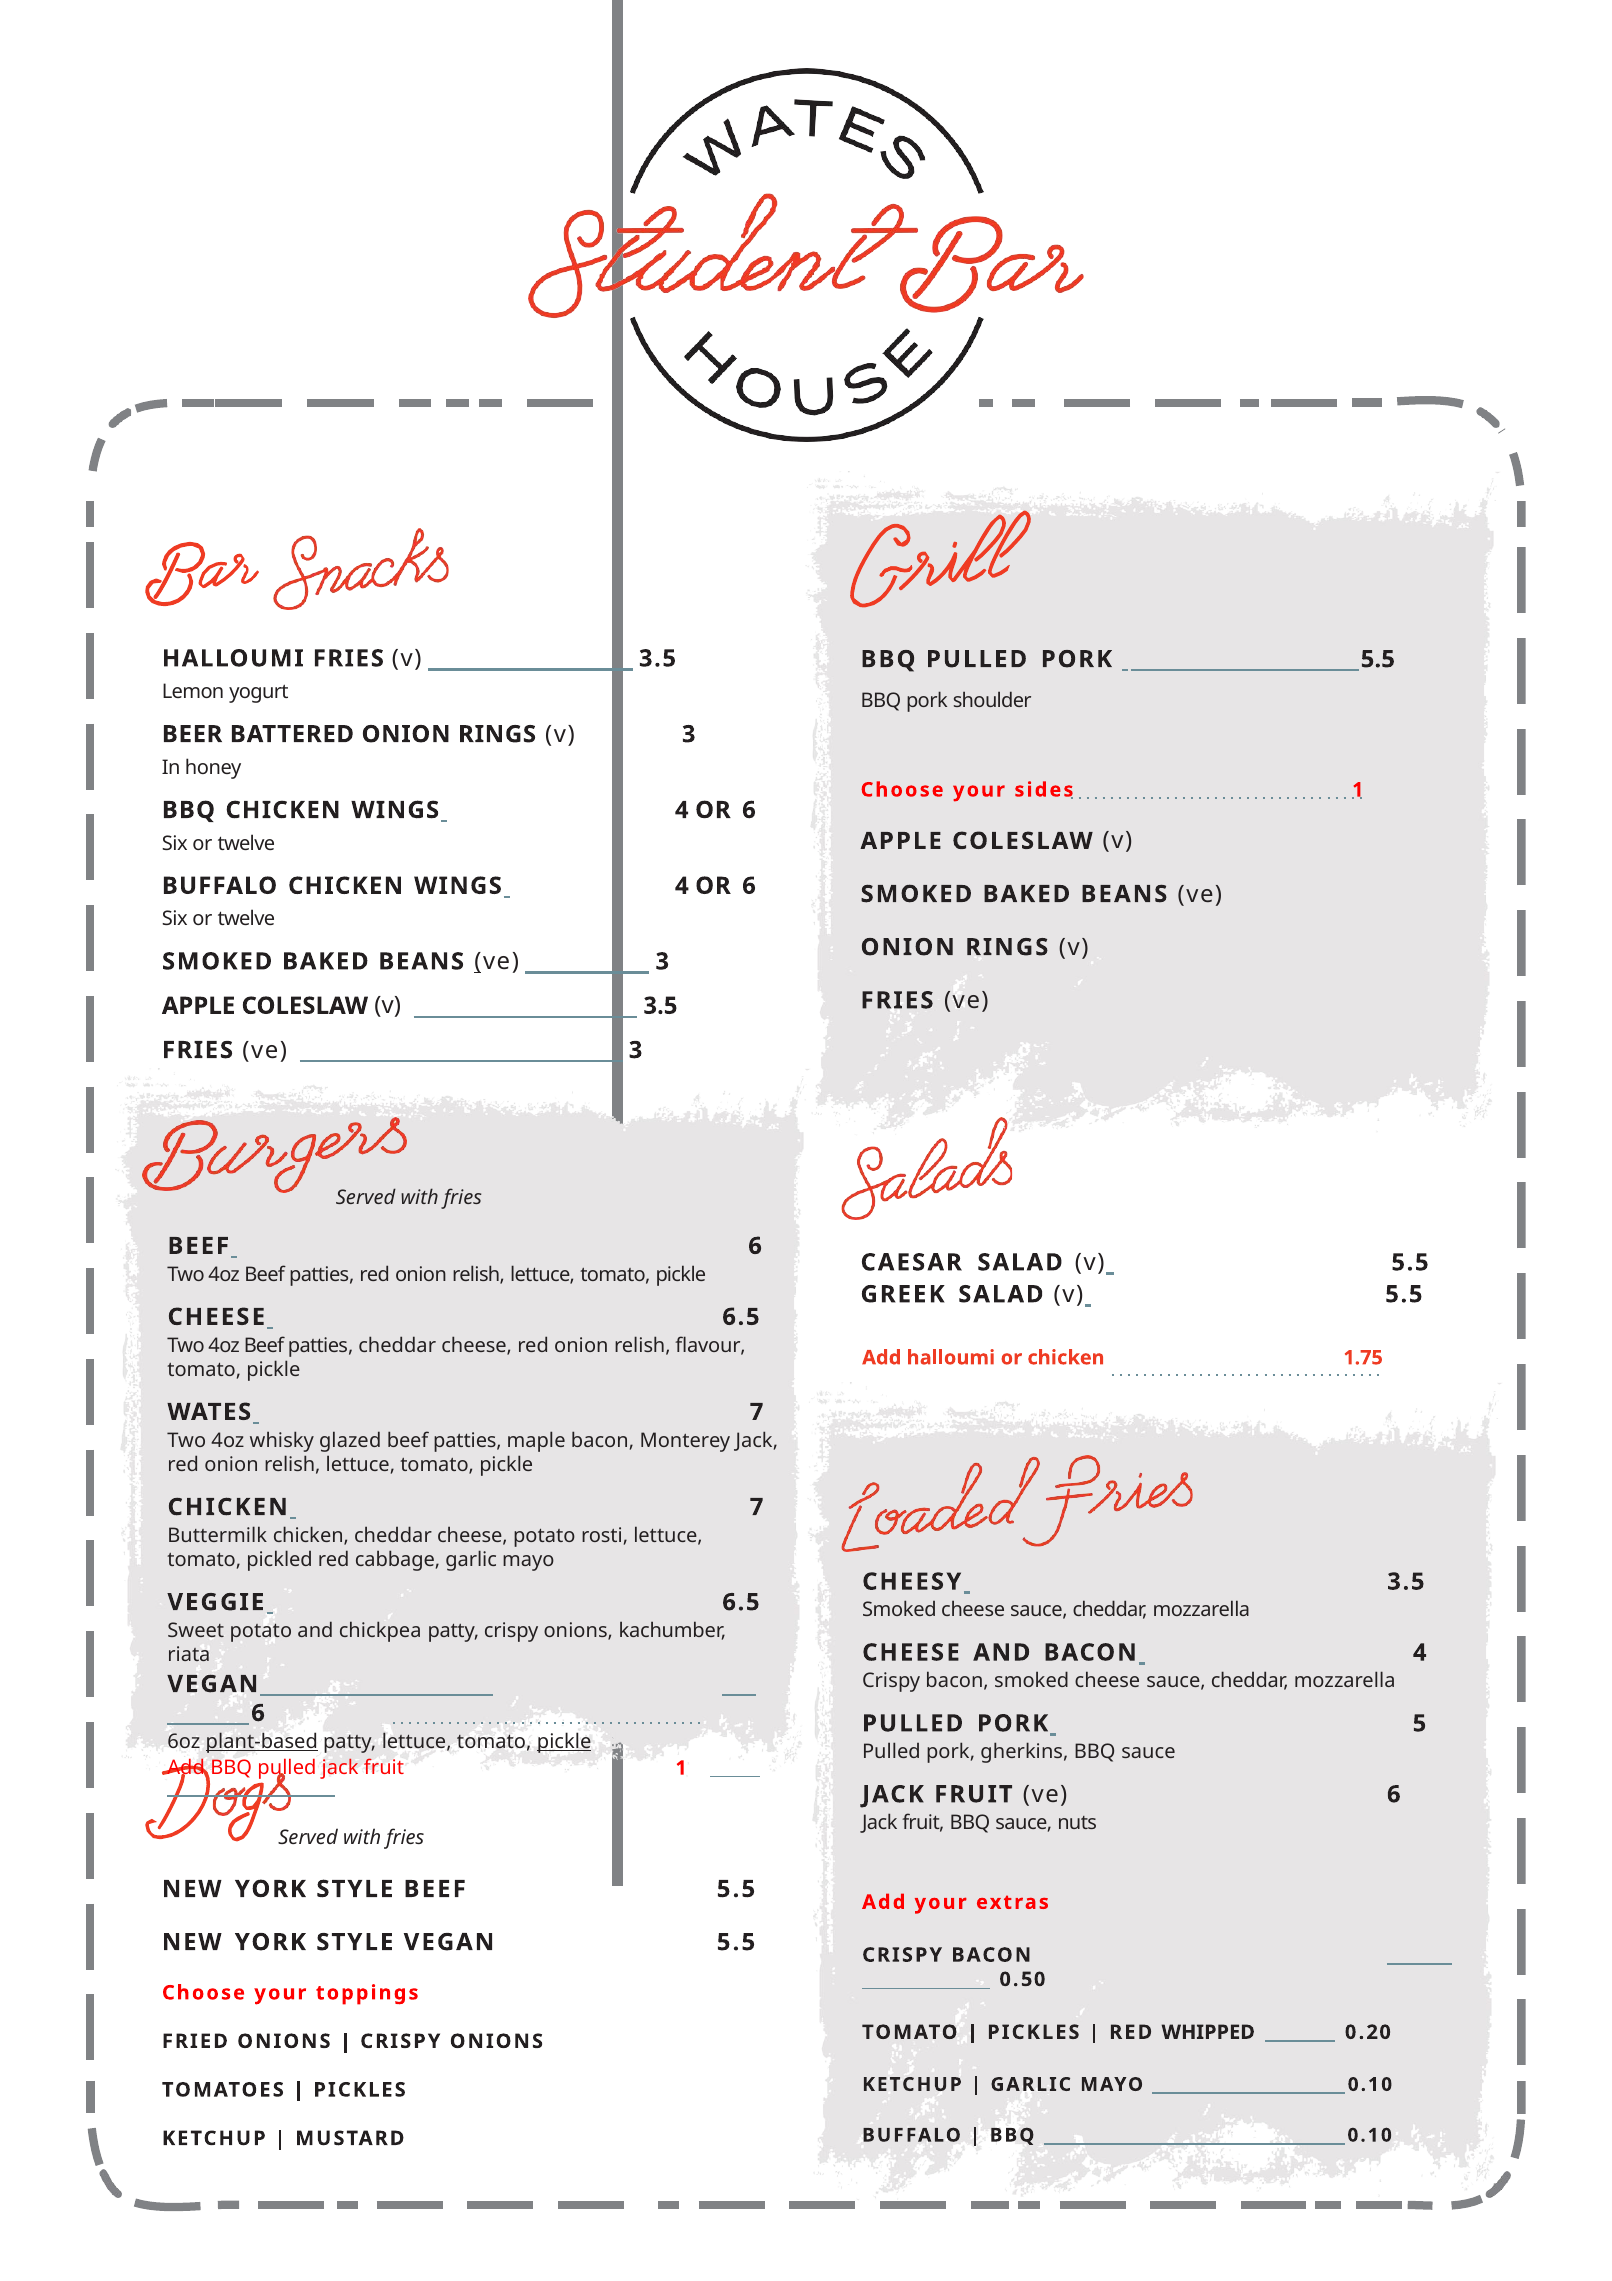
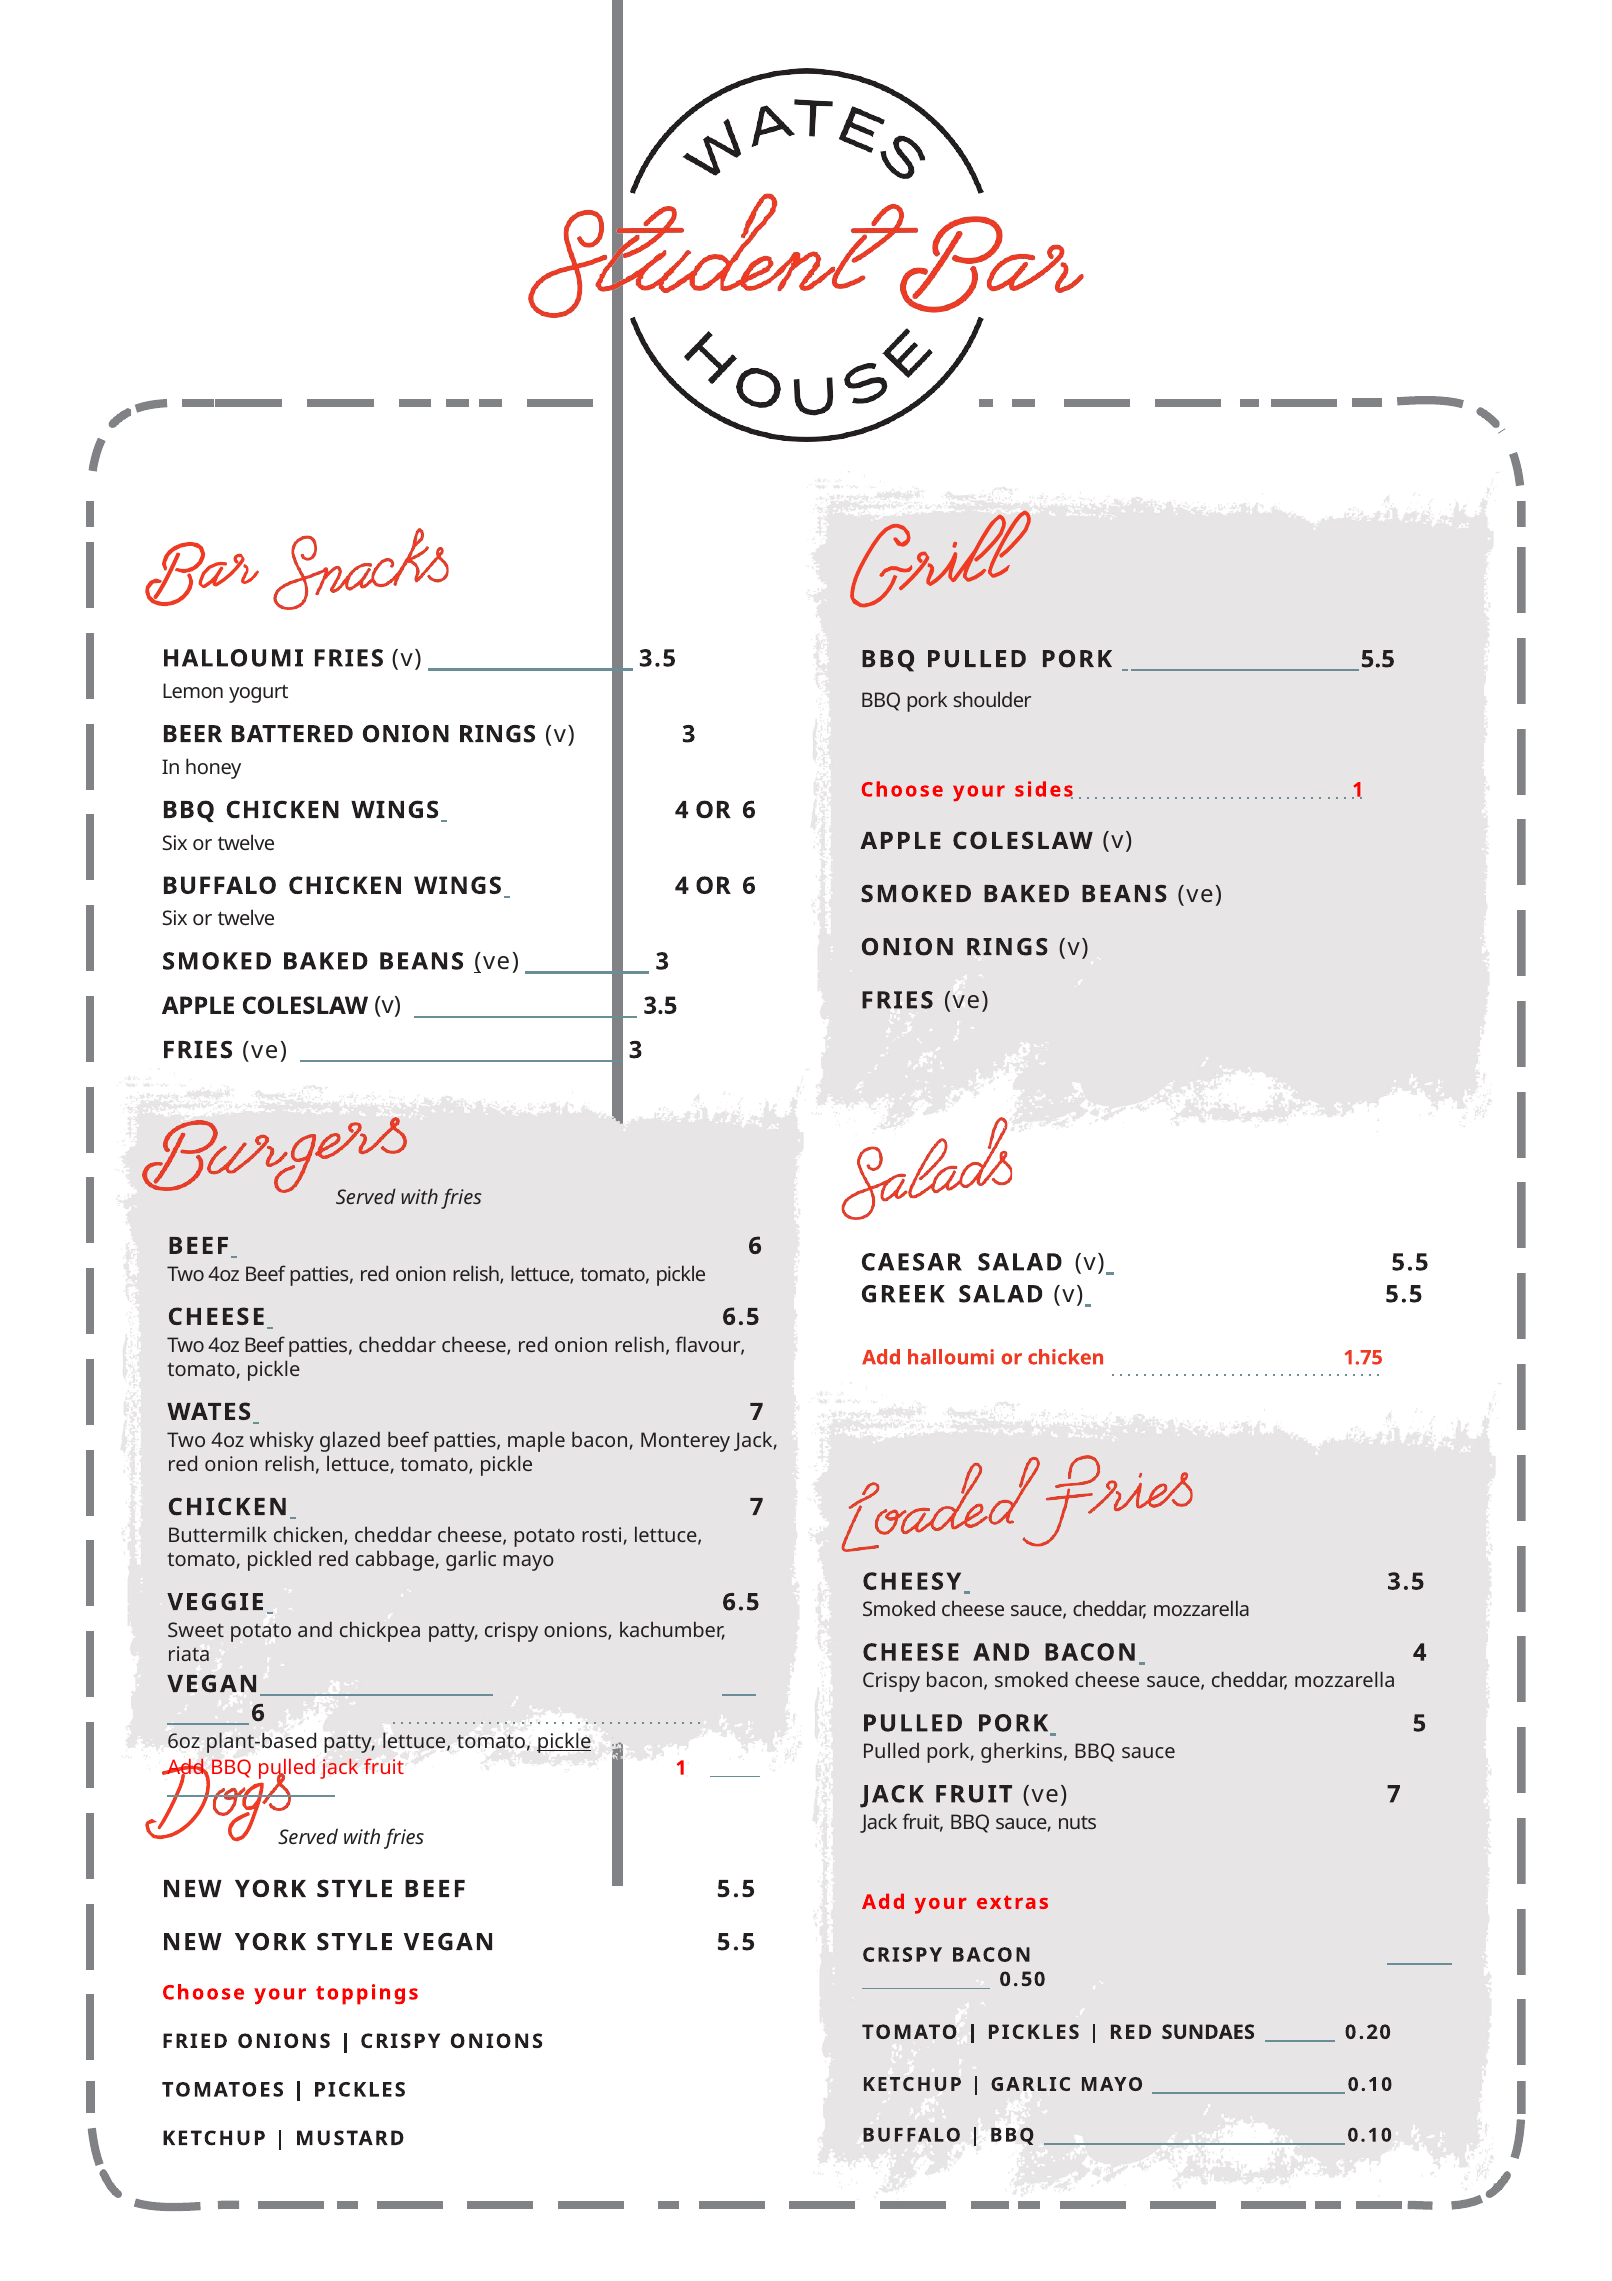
plant-based underline: present -> none (262, 1741)
ve 6: 6 -> 7 (1394, 1794)
WHIPPED: WHIPPED -> SUNDAES (1208, 2032)
